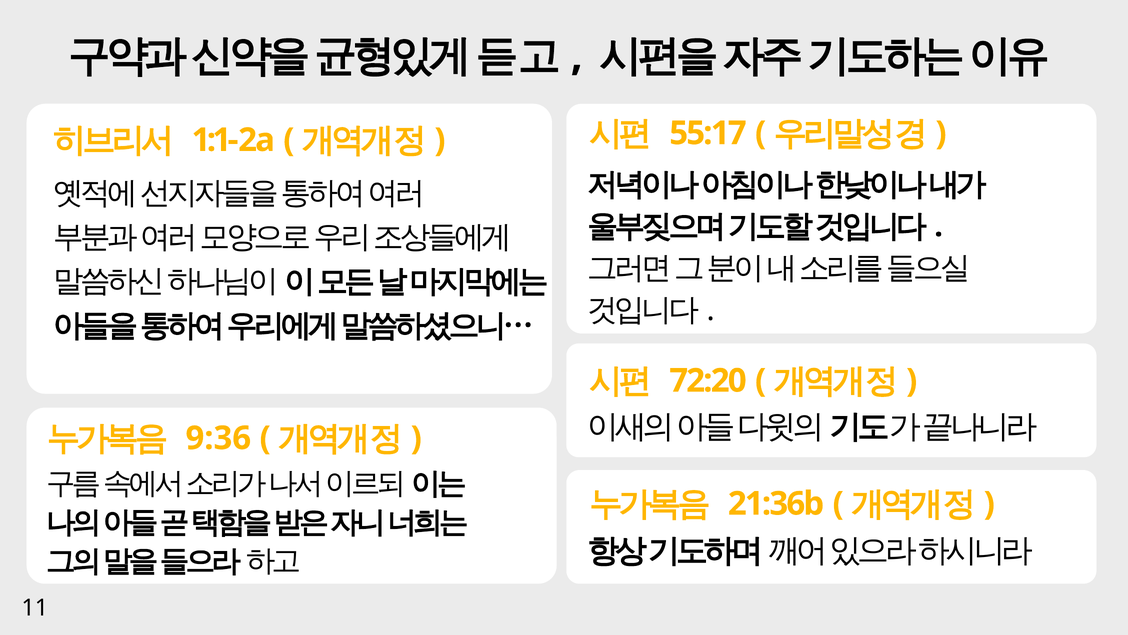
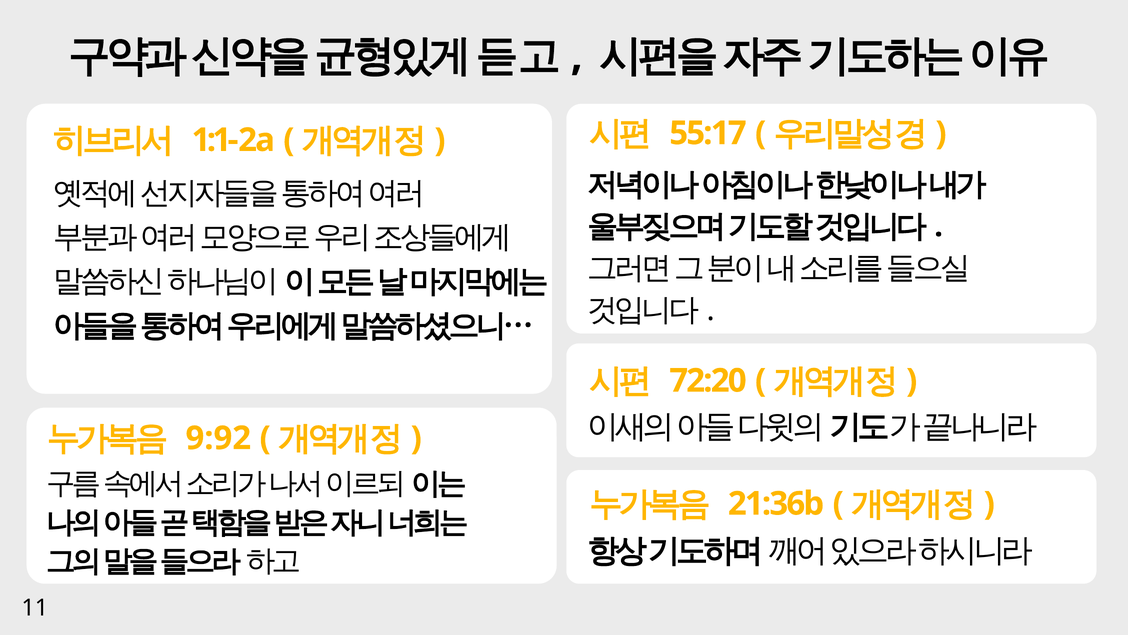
9:36: 9:36 -> 9:92 (218, 438)
